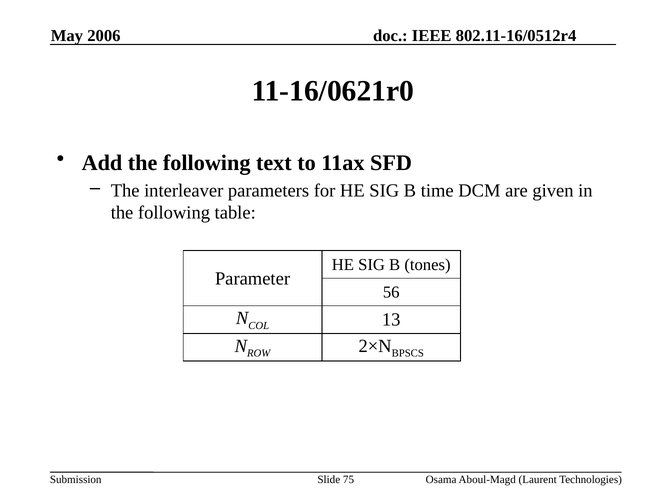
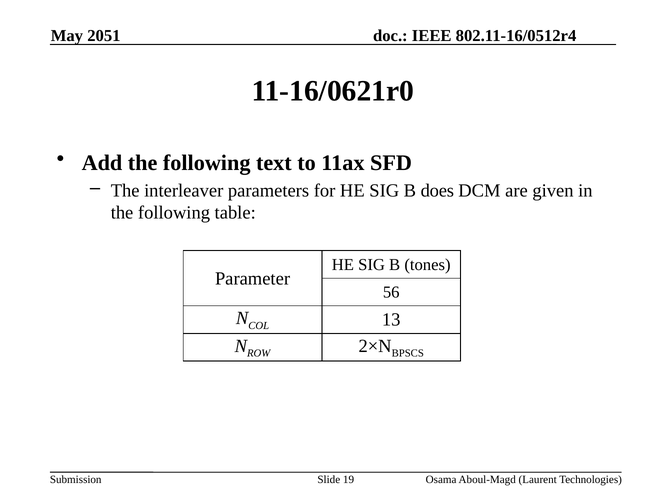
2006: 2006 -> 2051 (104, 36)
time: time -> does (437, 190)
75: 75 -> 19 (349, 479)
